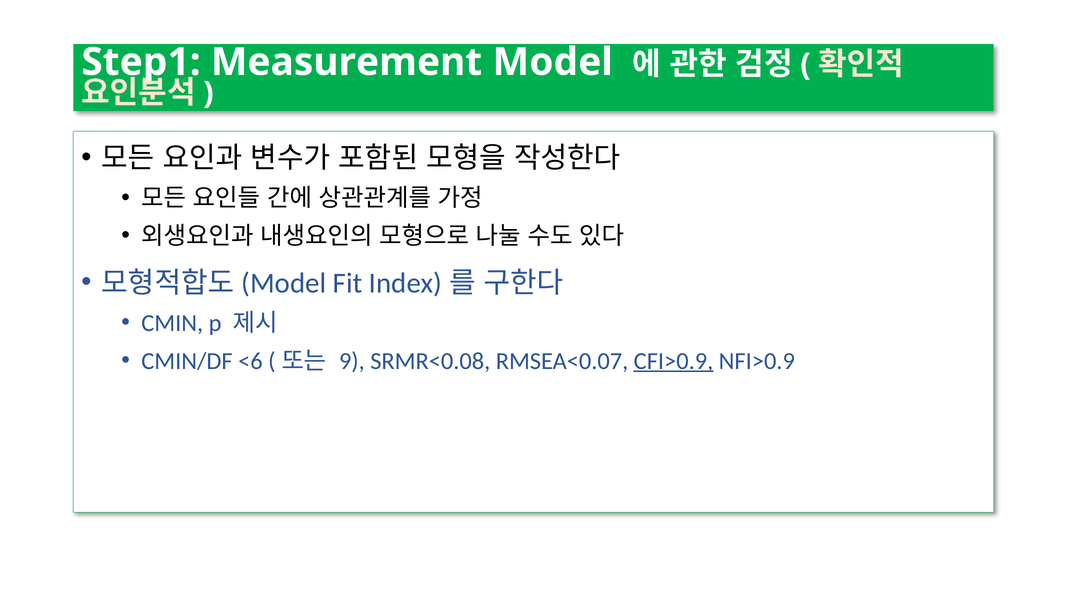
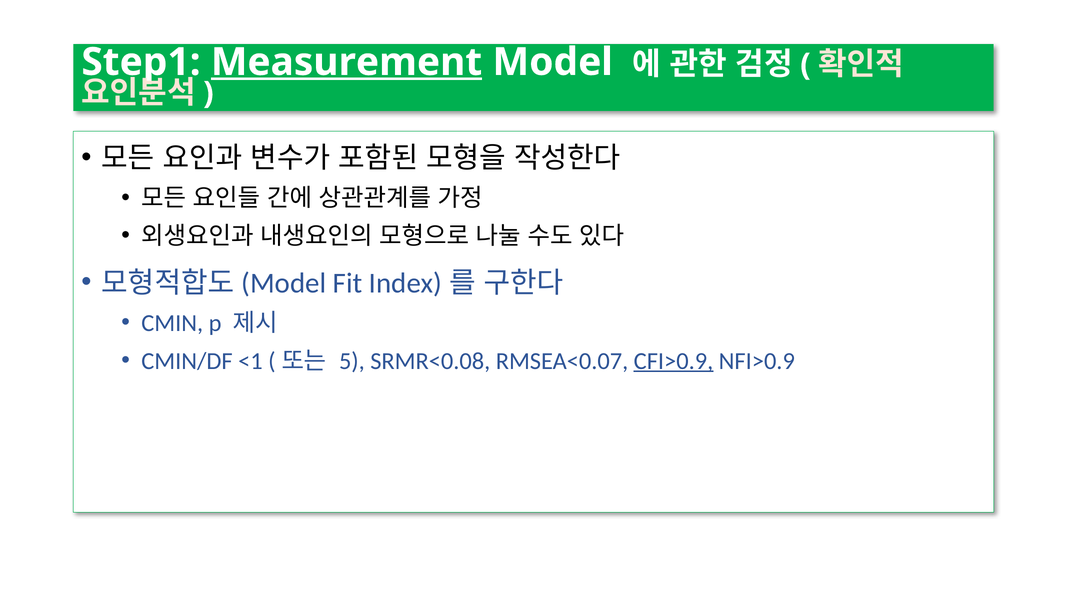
Measurement underline: none -> present (346, 62)
<6: <6 -> <1 (250, 361)
9: 9 -> 5 (352, 361)
